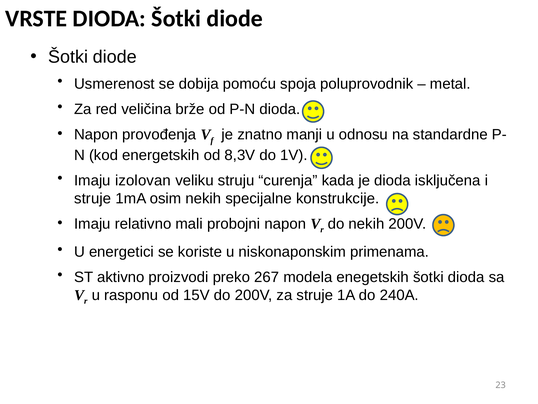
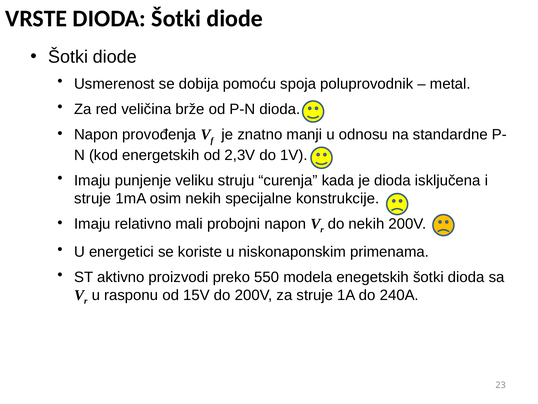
8,3V: 8,3V -> 2,3V (240, 155)
izolovan: izolovan -> punjenje (143, 180)
267: 267 -> 550 (267, 277)
